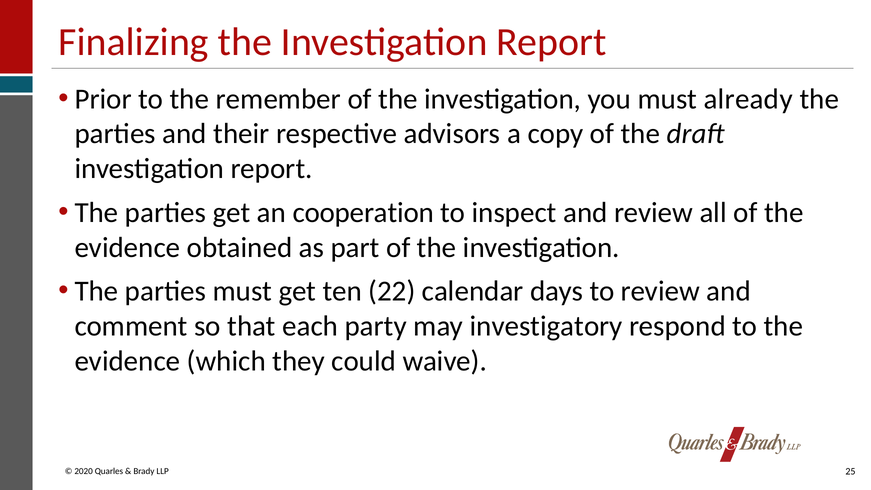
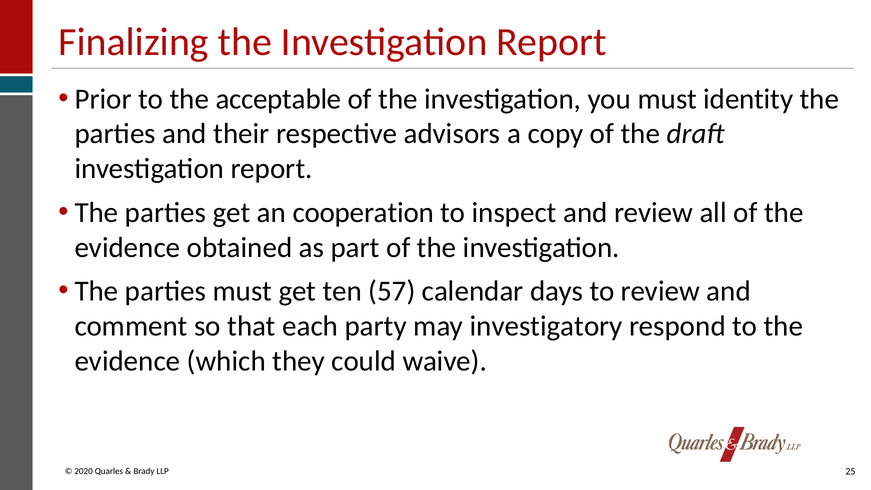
remember: remember -> acceptable (279, 99)
already: already -> identity (748, 99)
22: 22 -> 57 (392, 291)
